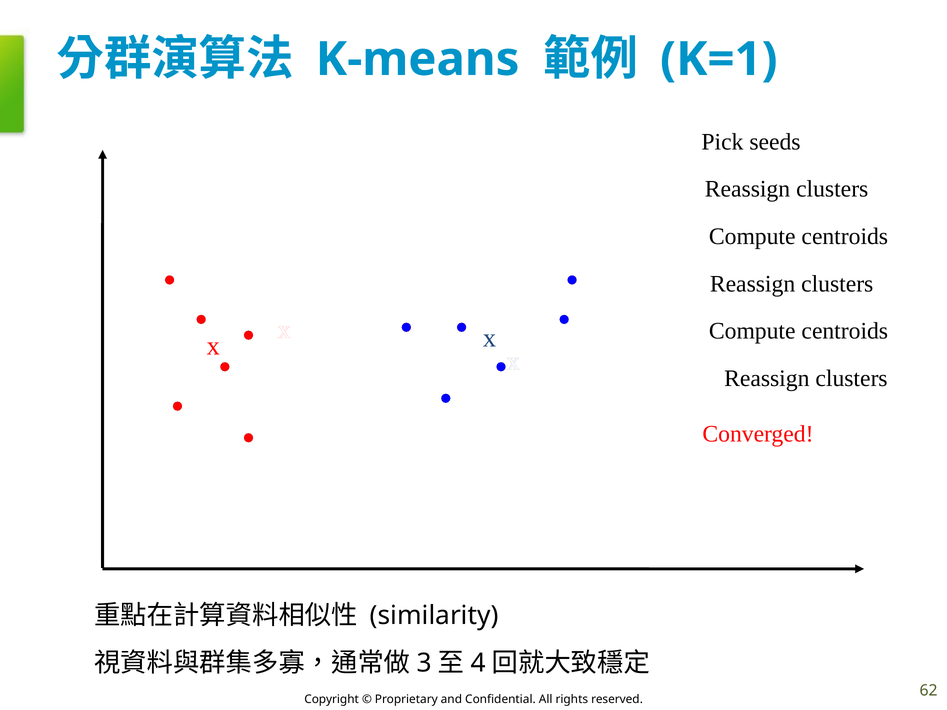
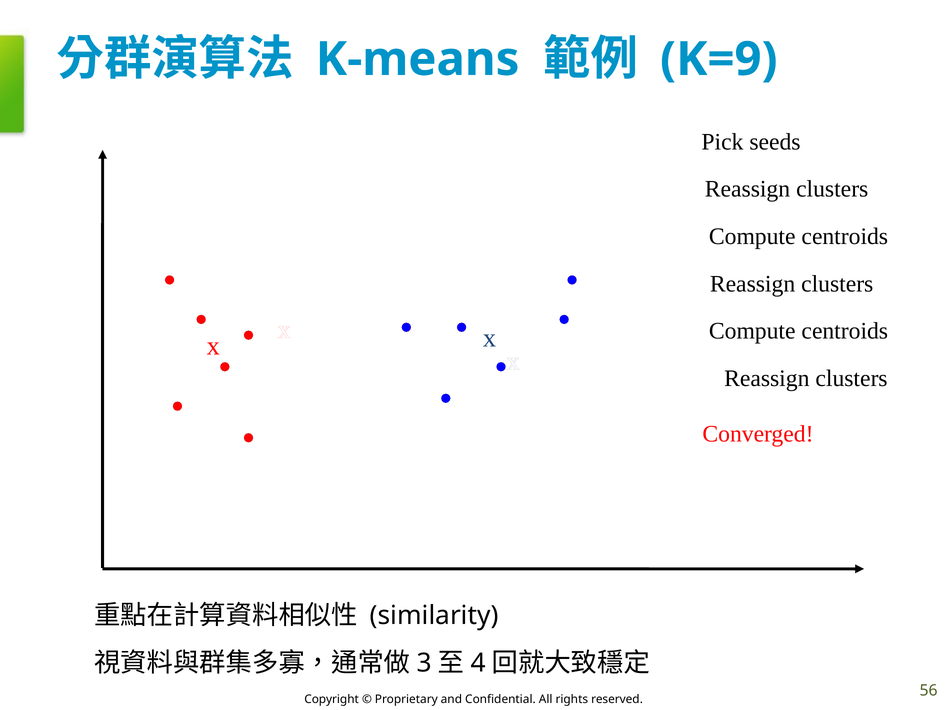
K=1: K=1 -> K=9 (719, 59)
62: 62 -> 56 (929, 691)
